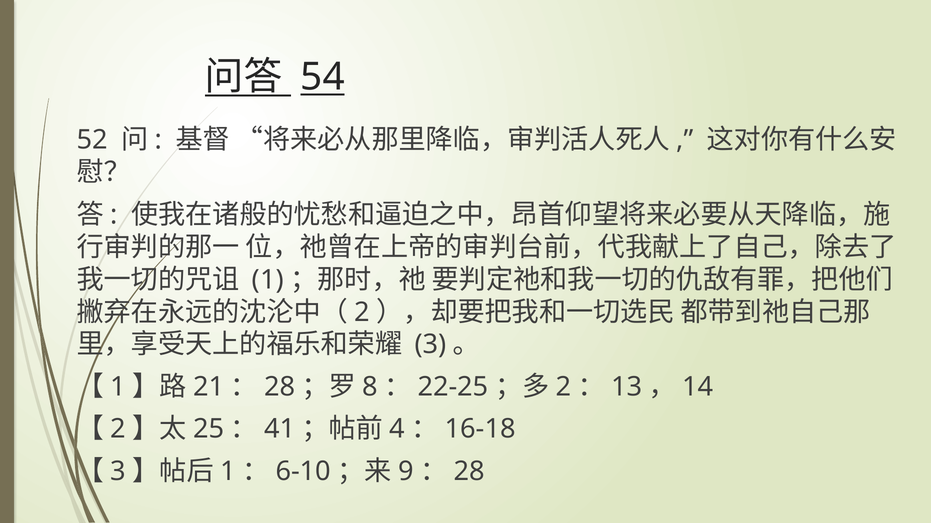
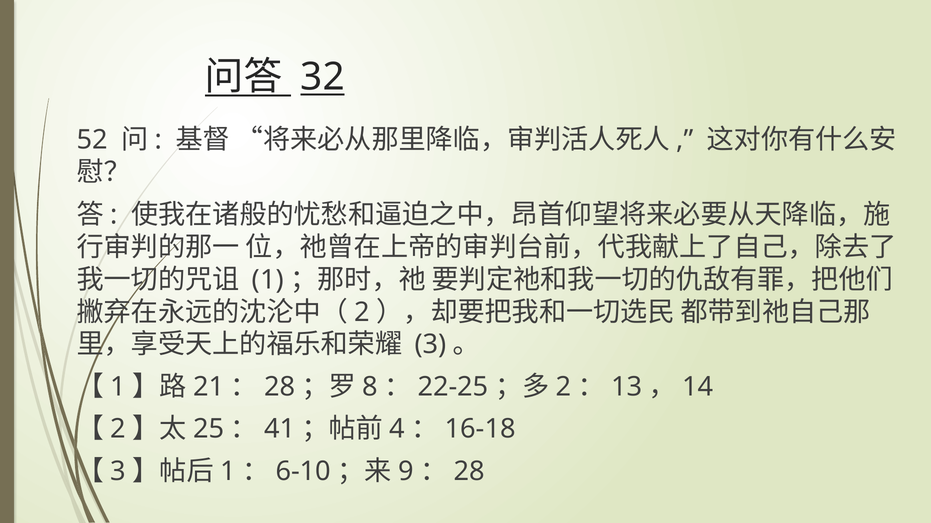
54: 54 -> 32 (323, 77)
